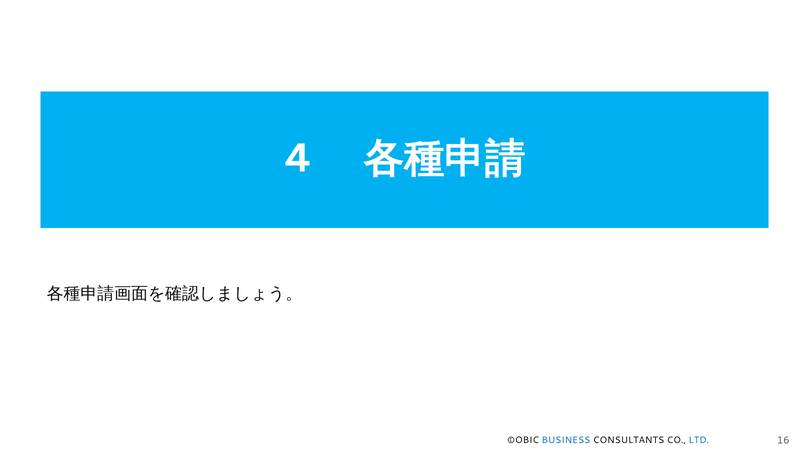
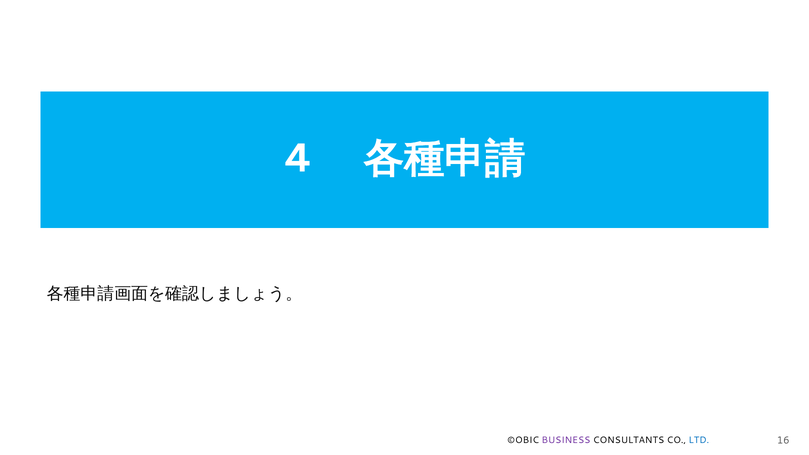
BUSINESS colour: blue -> purple (566, 440)
